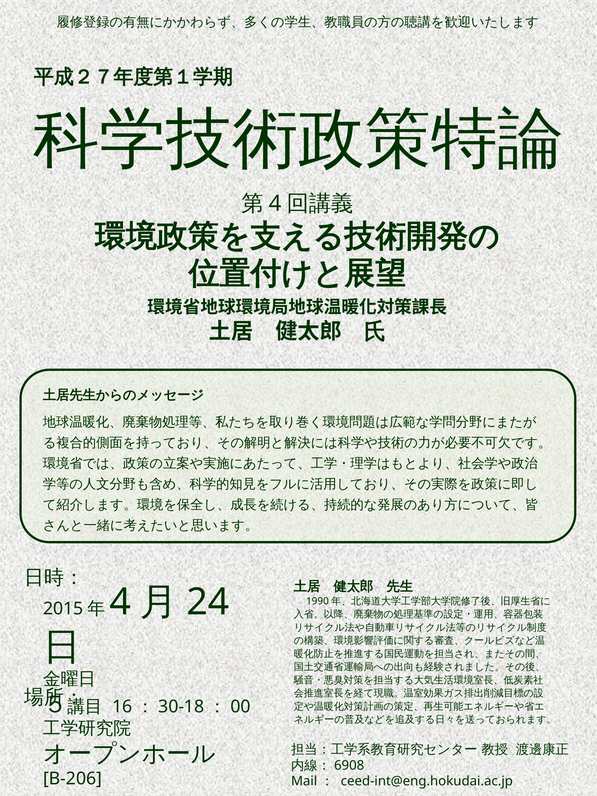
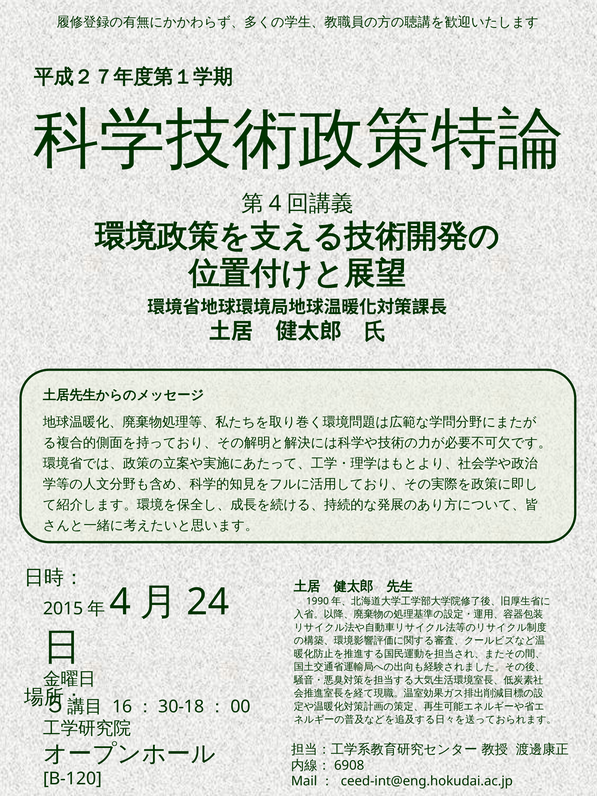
B-206: B-206 -> B-120 (73, 779)
